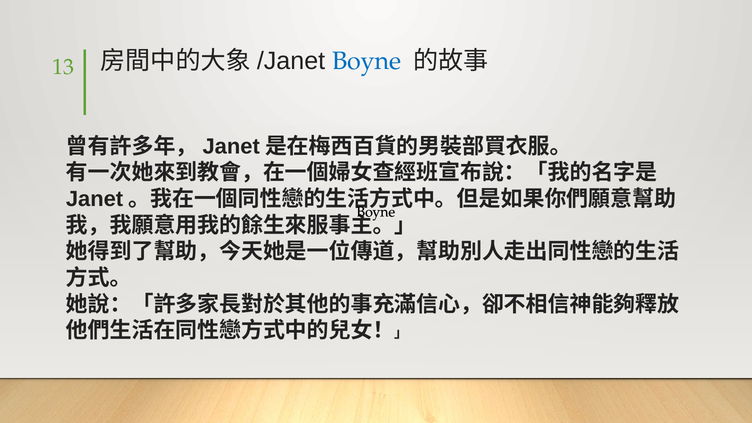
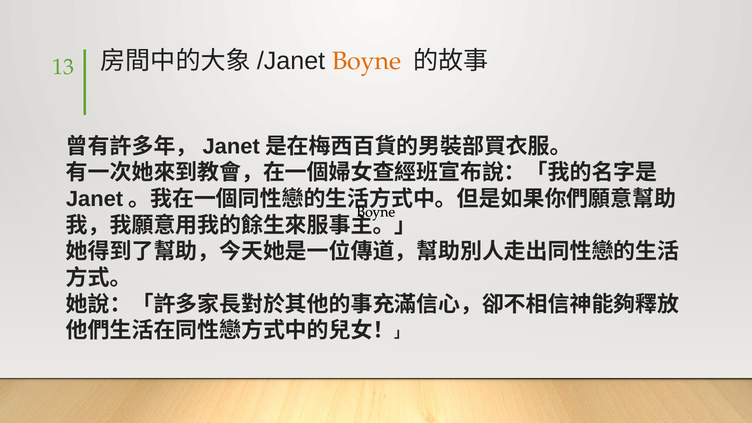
Boyne colour: blue -> orange (367, 61)
